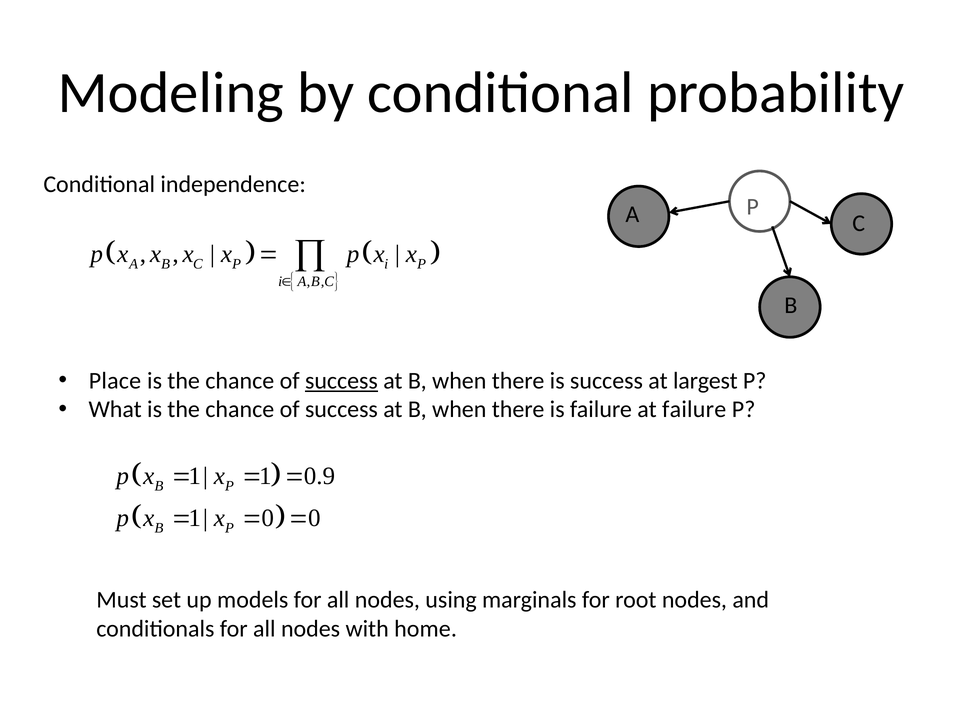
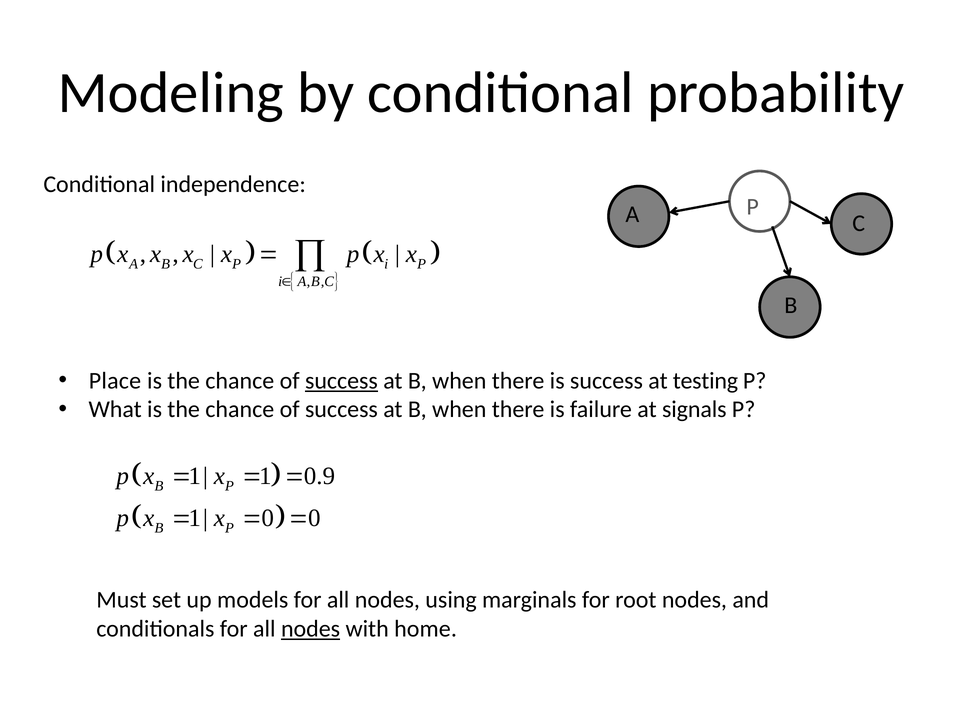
largest: largest -> testing (705, 381)
at failure: failure -> signals (694, 410)
nodes underline: none -> present (311, 629)
